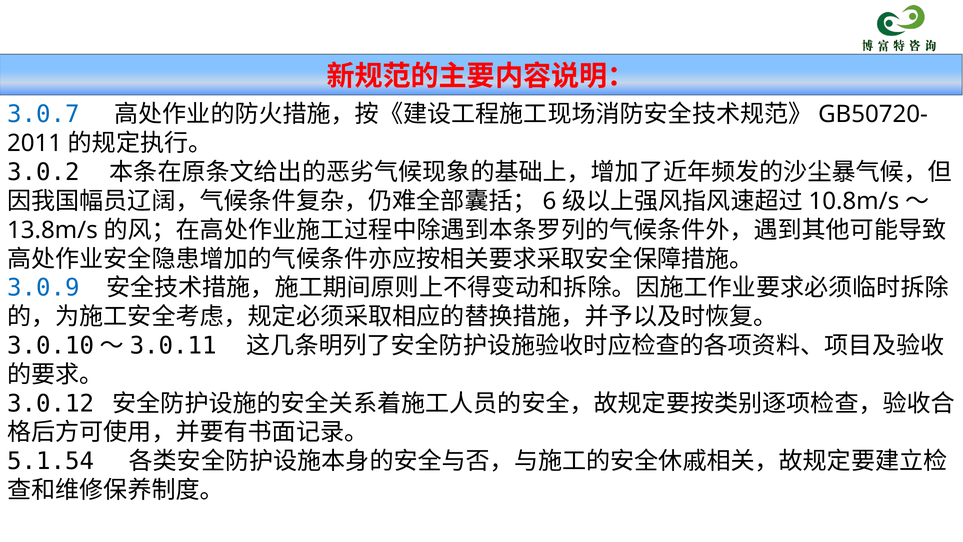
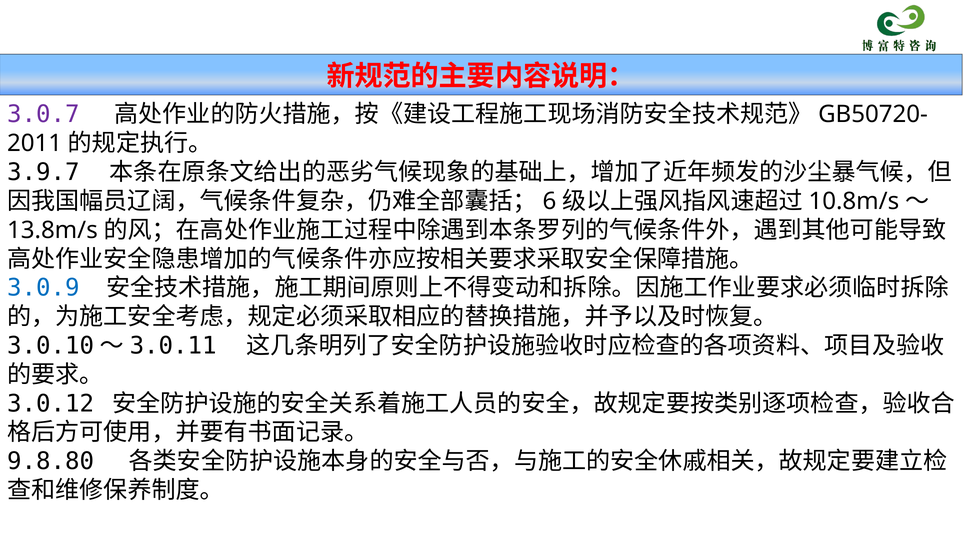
3.0.7 colour: blue -> purple (43, 114)
3.0.2: 3.0.2 -> 3.9.7 (43, 172)
5.1.54: 5.1.54 -> 9.8.80 (51, 461)
